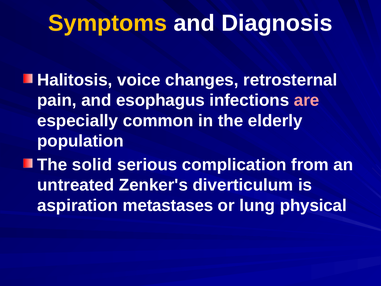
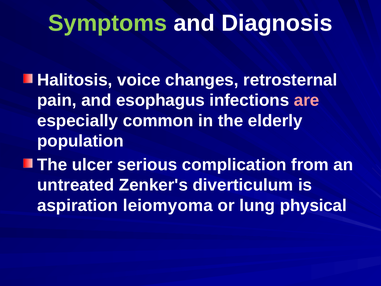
Symptoms colour: yellow -> light green (108, 23)
solid: solid -> ulcer (92, 165)
metastases: metastases -> leiomyoma (168, 205)
